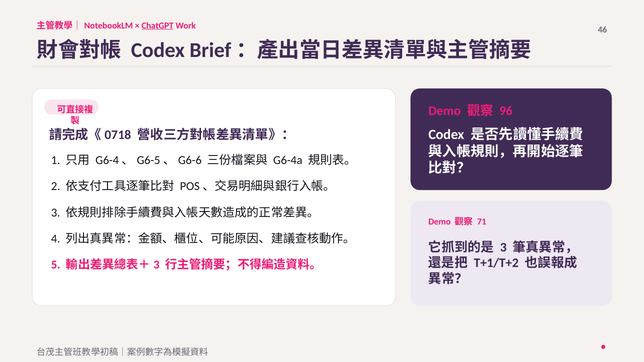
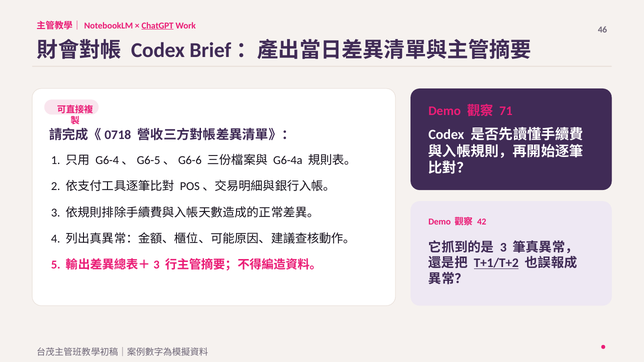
96: 96 -> 71 (506, 111)
71: 71 -> 42 (482, 222)
T+1/T+2 underline: none -> present (496, 263)
